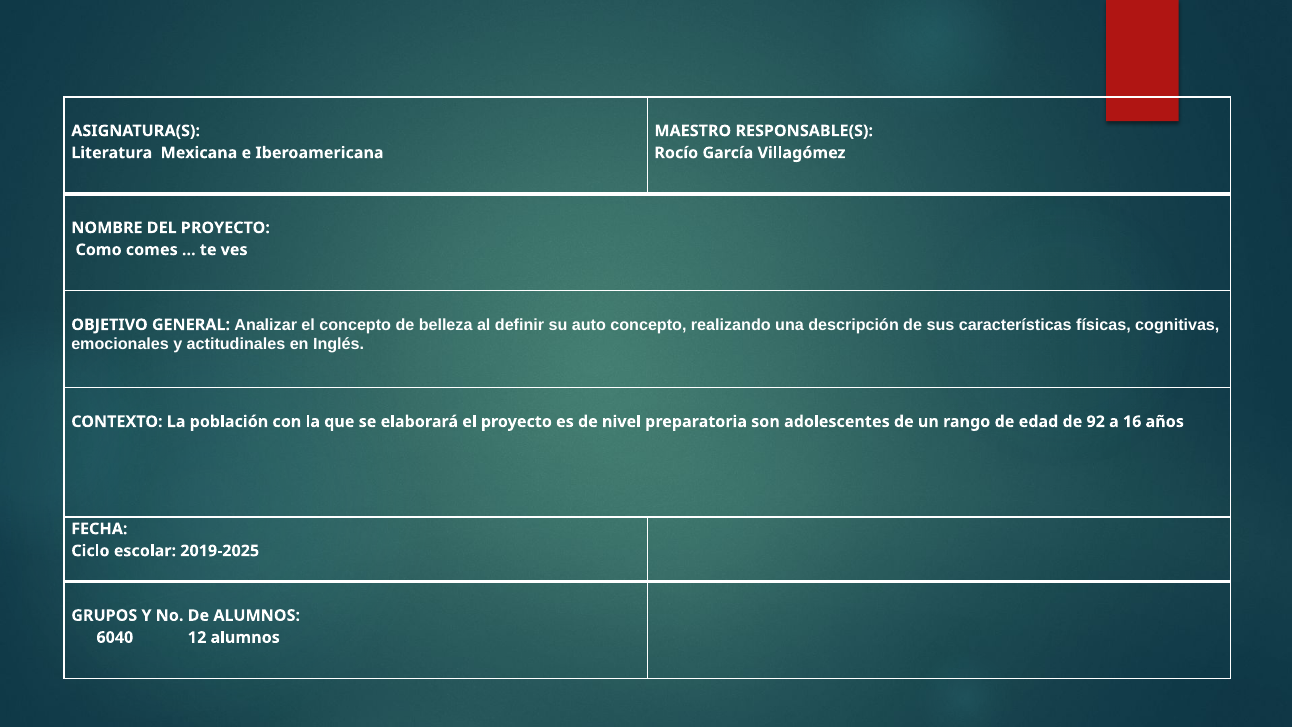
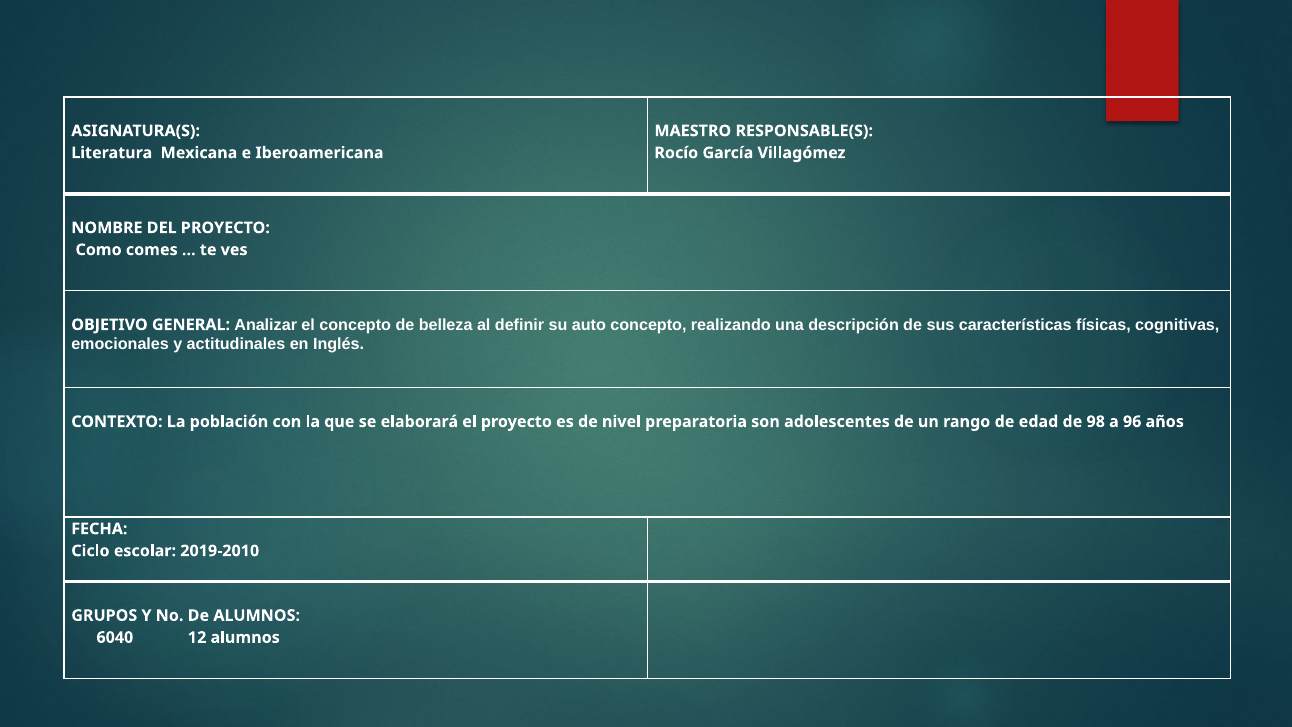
92: 92 -> 98 (1096, 422)
16: 16 -> 96 (1132, 422)
2019-2025: 2019-2025 -> 2019-2010 (220, 551)
